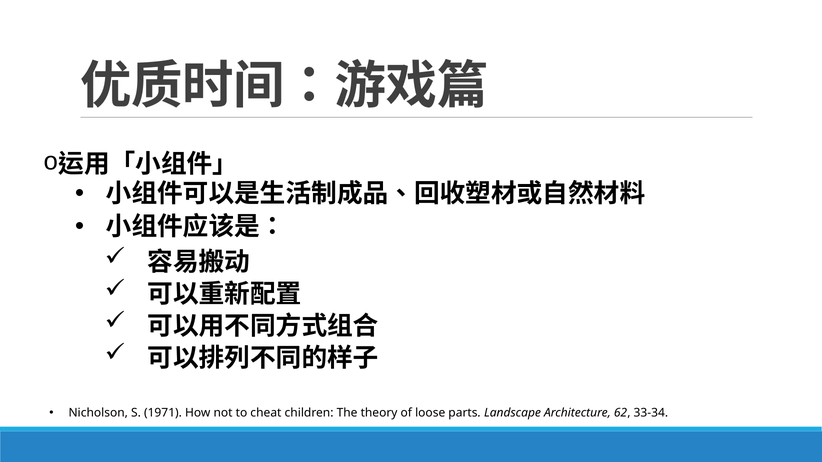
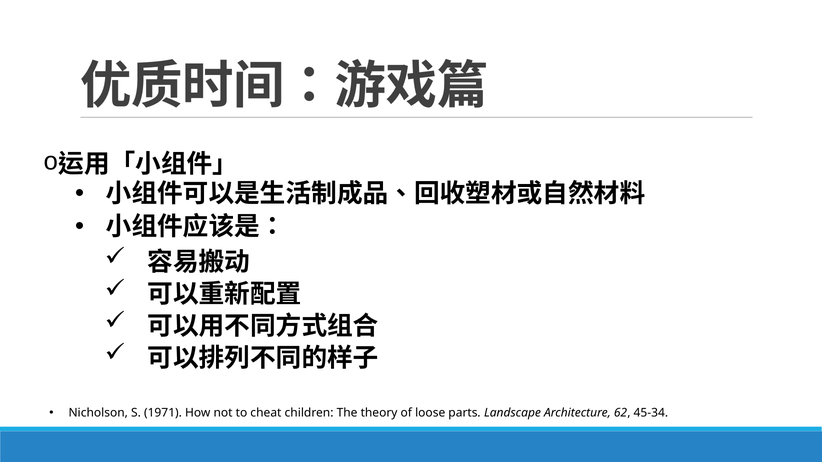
33-34: 33-34 -> 45-34 (651, 413)
